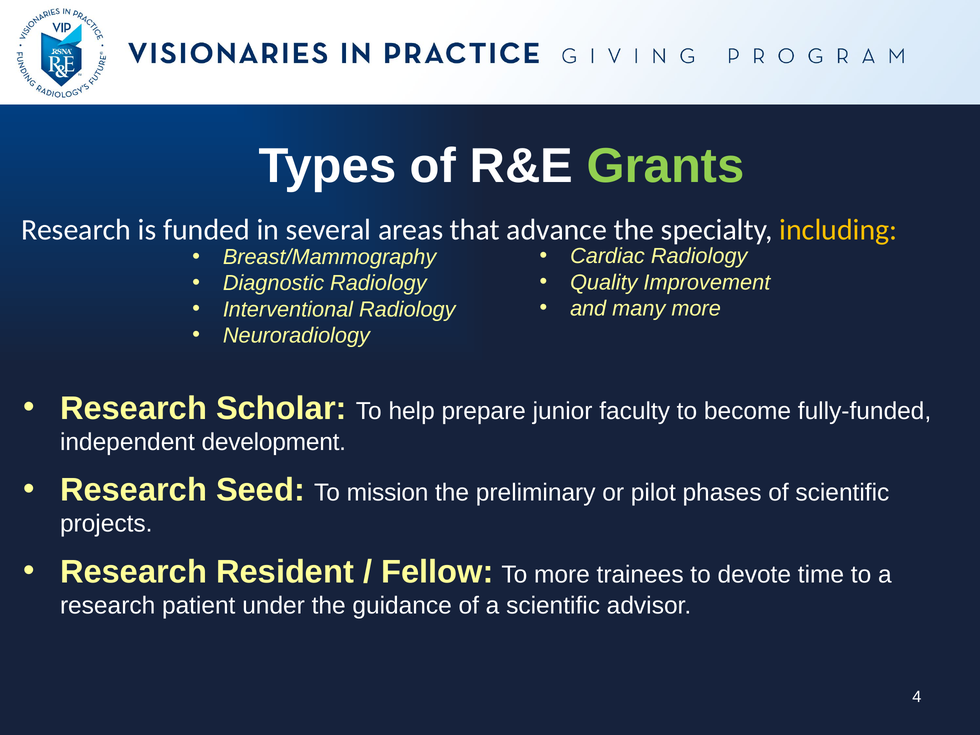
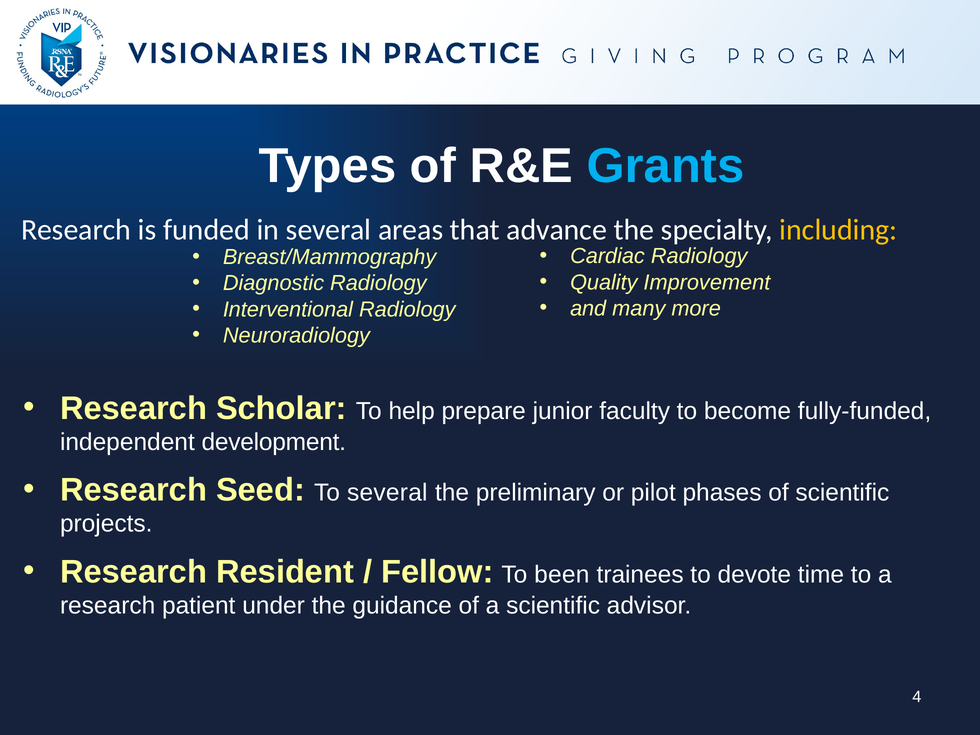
Grants colour: light green -> light blue (666, 166)
To mission: mission -> several (387, 493)
To more: more -> been (562, 574)
